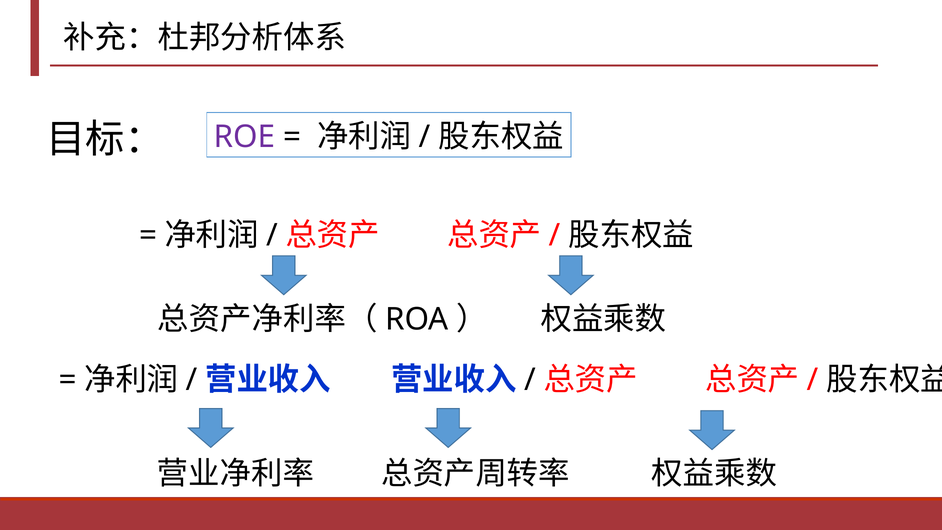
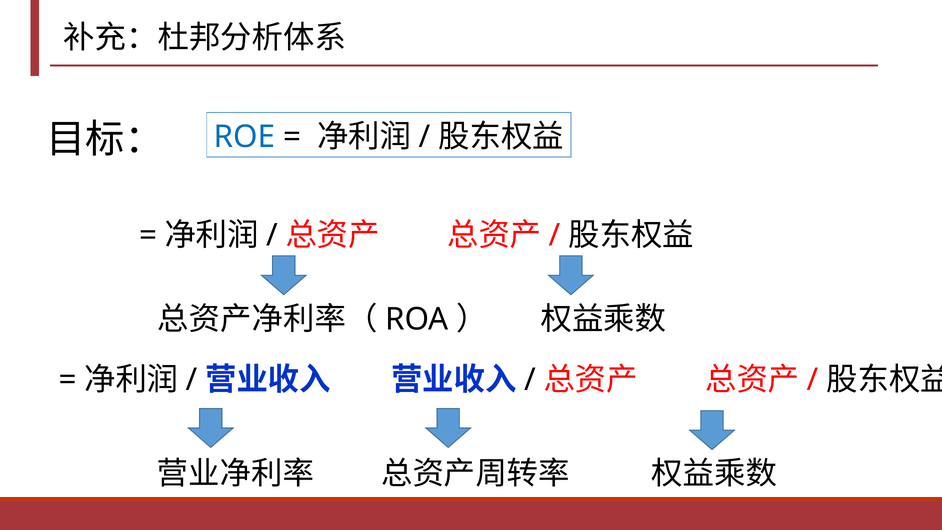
ROE colour: purple -> blue (244, 137)
